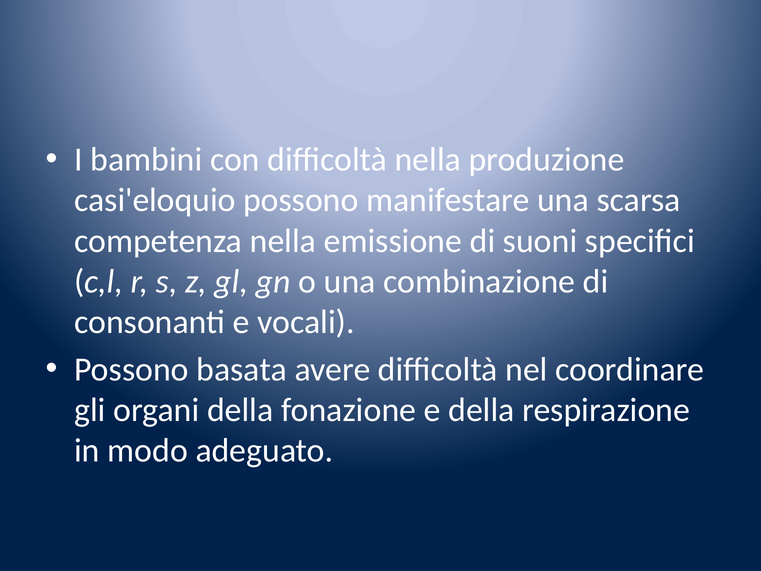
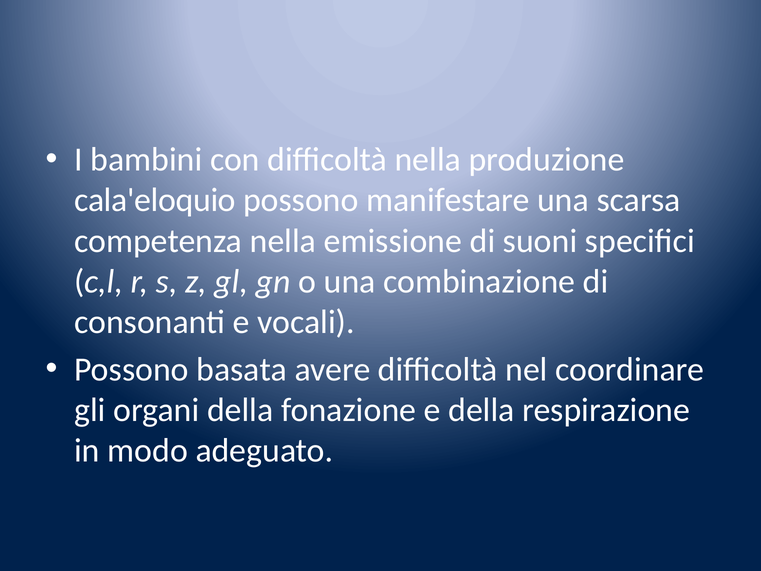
casi'eloquio: casi'eloquio -> cala'eloquio (155, 200)
